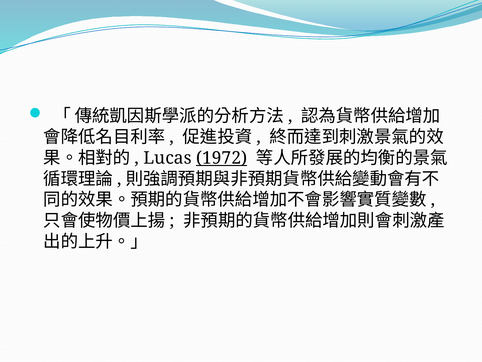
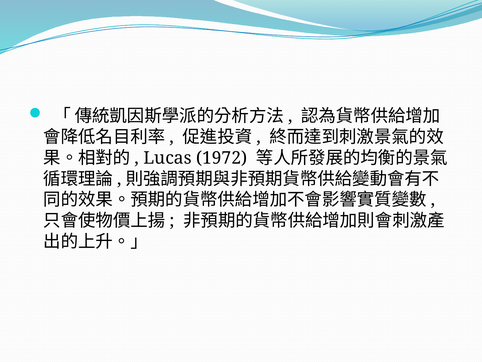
1972 underline: present -> none (222, 158)
